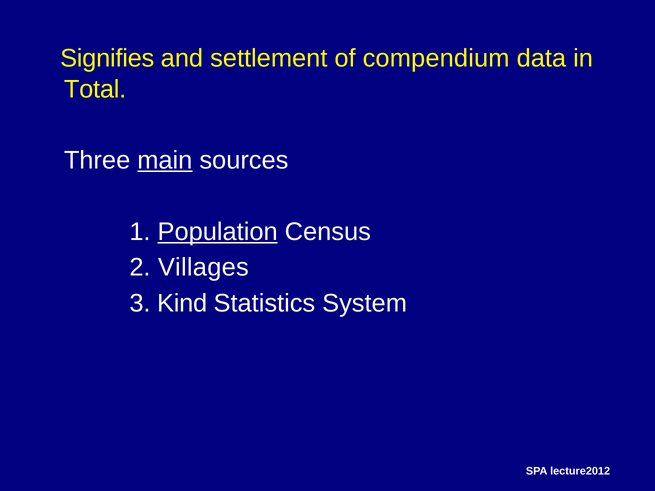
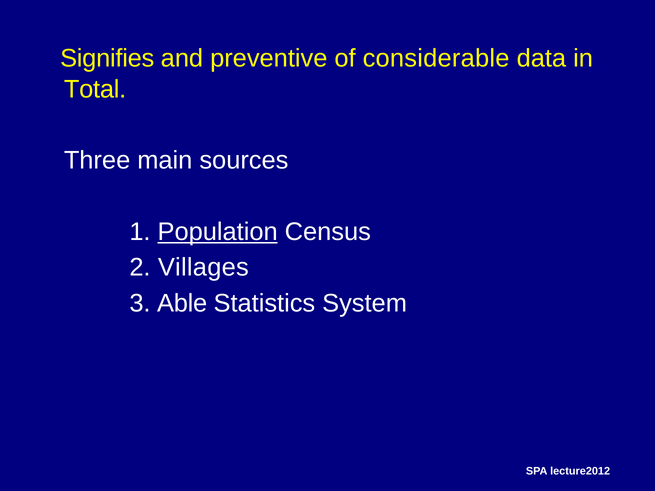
settlement: settlement -> preventive (269, 59)
compendium: compendium -> considerable (436, 59)
main underline: present -> none (165, 161)
Kind: Kind -> Able (182, 303)
